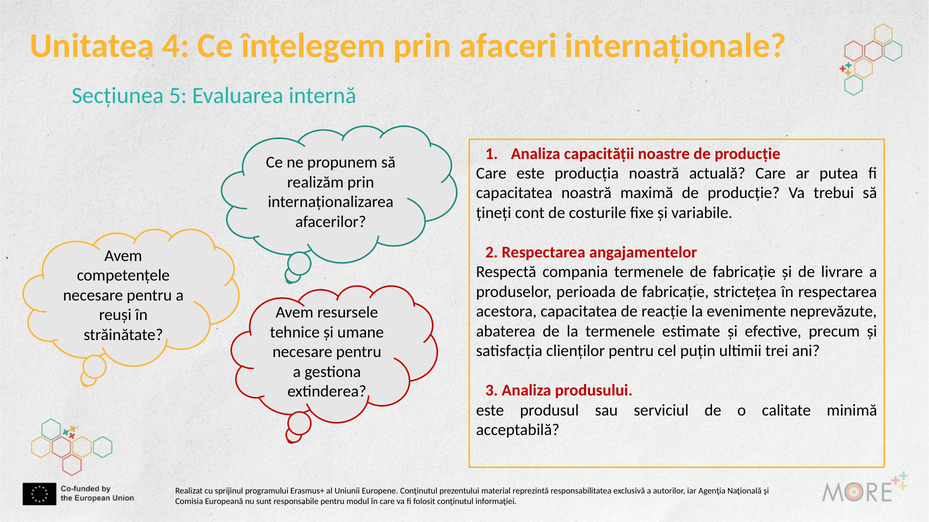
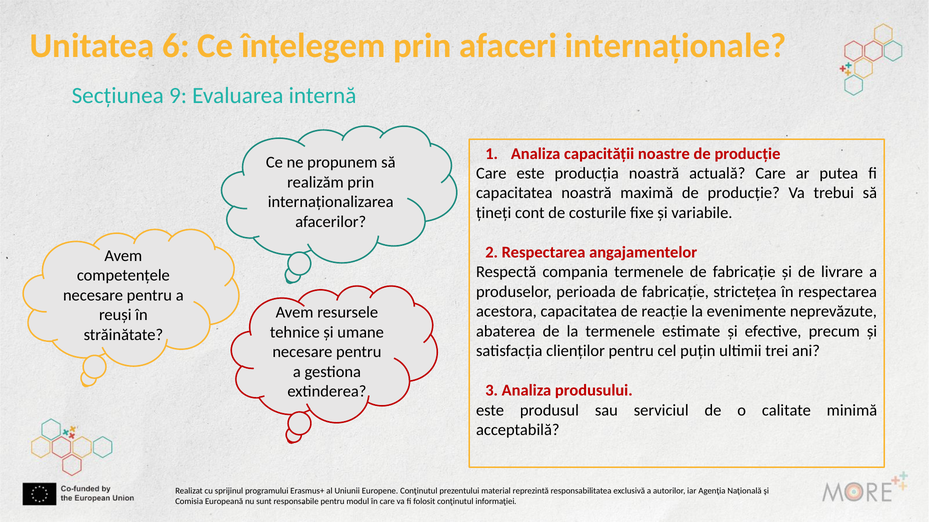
4: 4 -> 6 (176, 46)
5: 5 -> 9 (178, 96)
